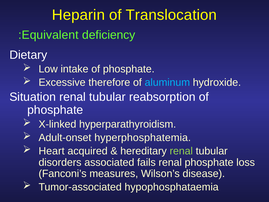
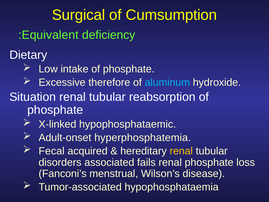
Heparin: Heparin -> Surgical (79, 15)
Translocation: Translocation -> Cumsumption (171, 15)
hyperparathyroidism: hyperparathyroidism -> hypophosphataemic (128, 124)
Heart: Heart -> Fecal (52, 151)
renal colour: light green -> yellow (181, 151)
measures: measures -> menstrual (114, 173)
